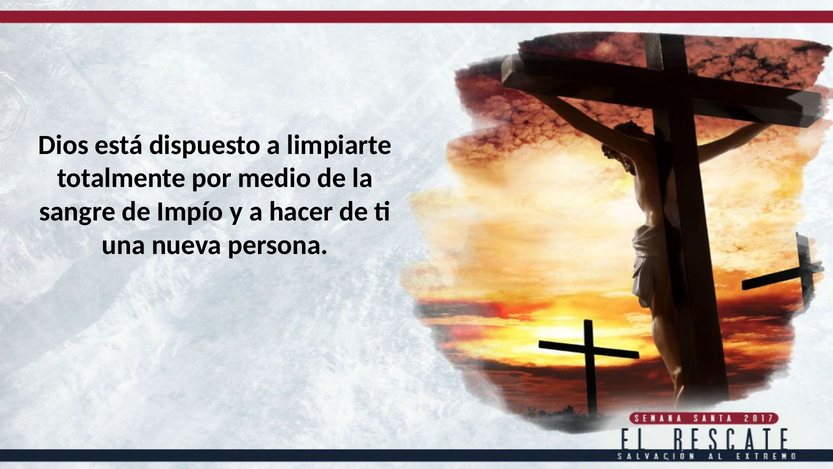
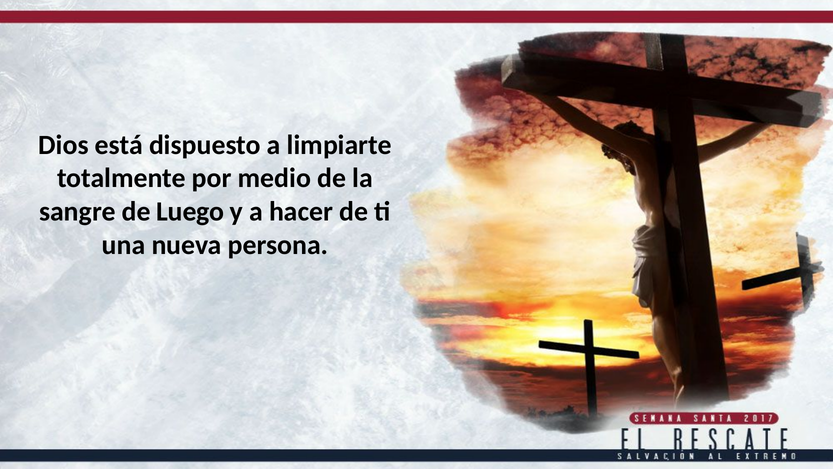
Impío: Impío -> Luego (190, 211)
